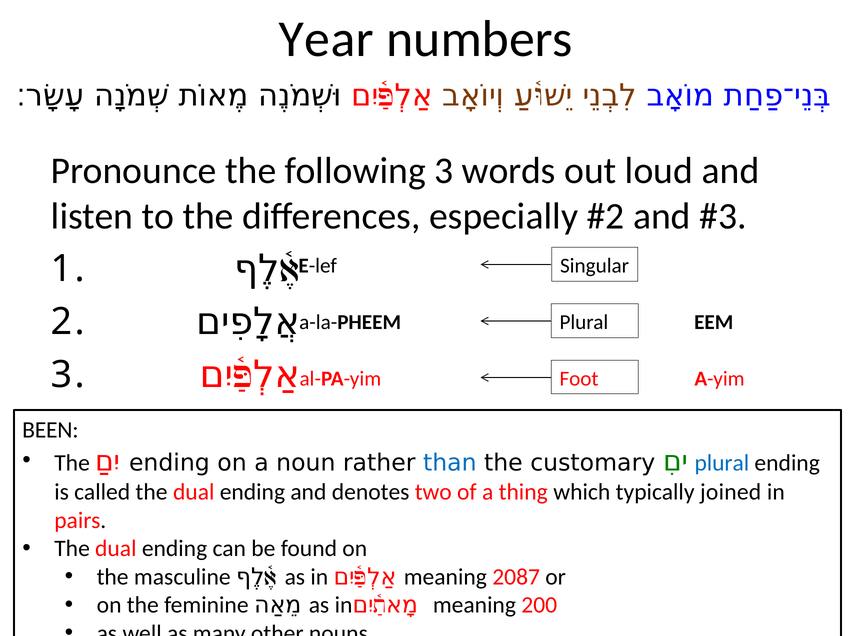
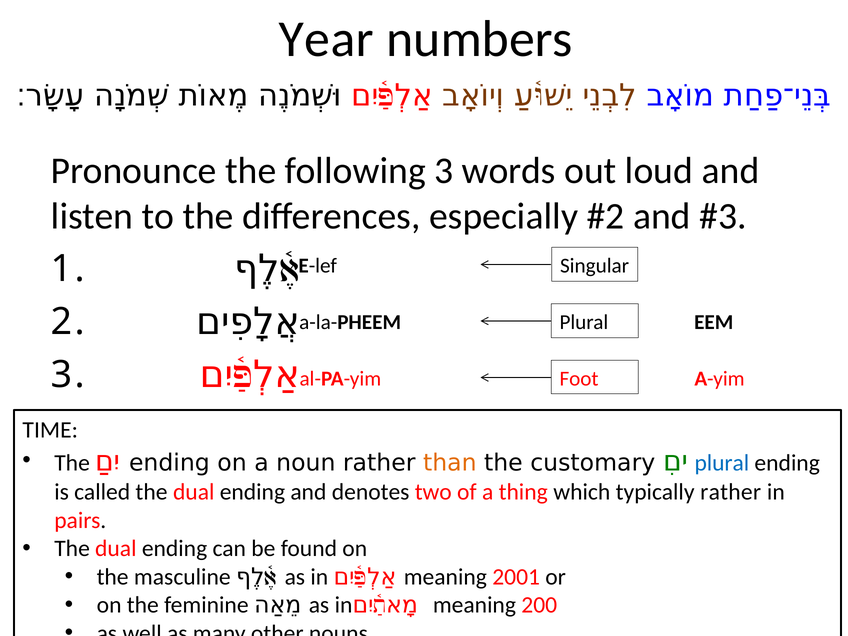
BEEN: BEEN -> TIME (50, 430)
than colour: blue -> orange (450, 463)
typically joined: joined -> rather (731, 492)
2087: 2087 -> 2001 (516, 577)
